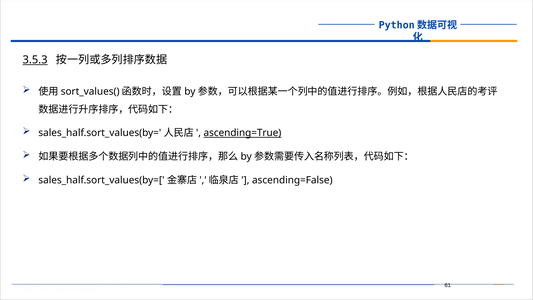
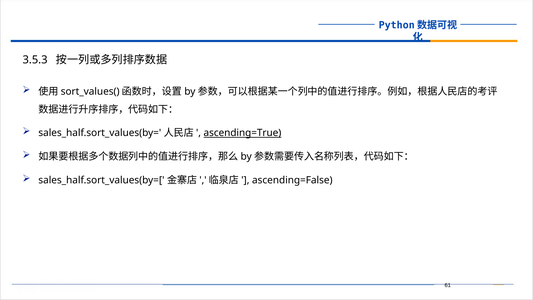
3.5.3 underline: present -> none (35, 60)
